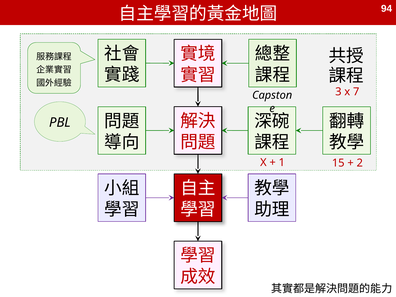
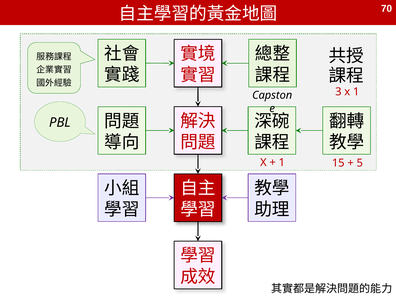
94: 94 -> 70 (387, 9)
x 7: 7 -> 1 (356, 92)
2: 2 -> 5 (360, 163)
